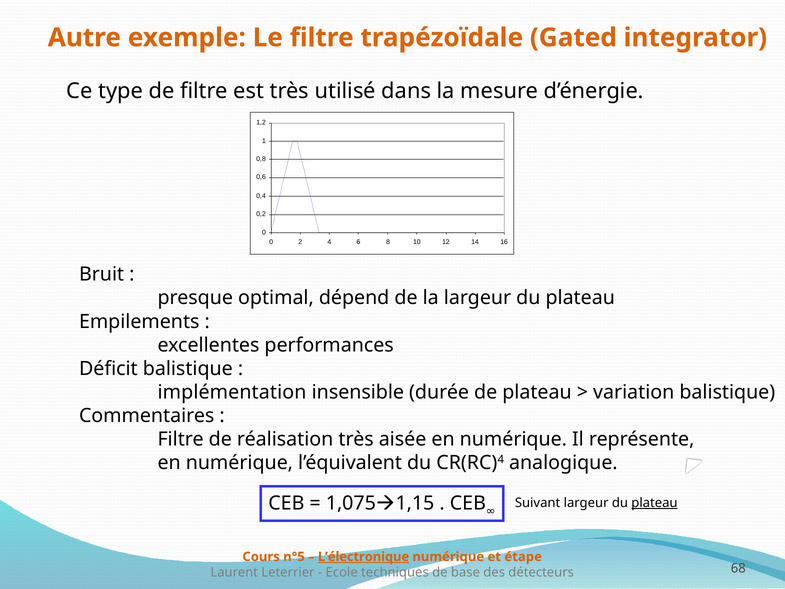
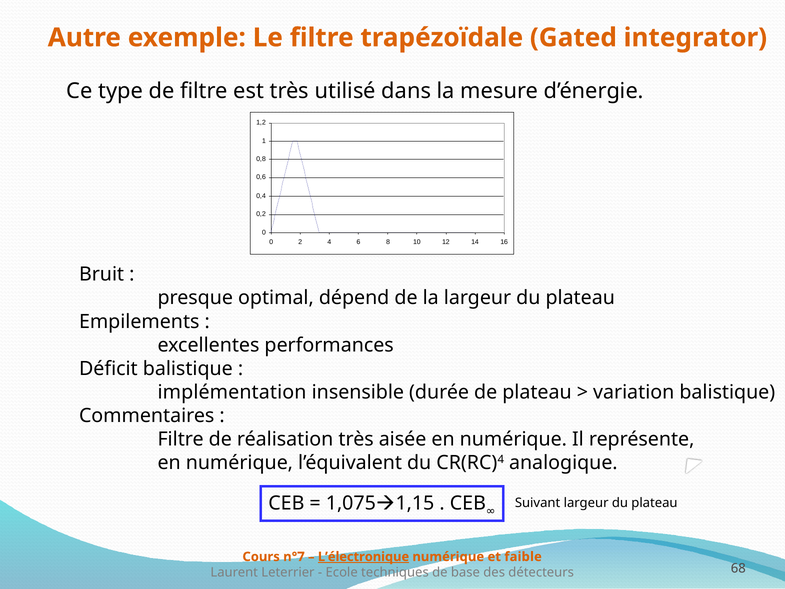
plateau underline: present -> none (654, 503)
n°5: n°5 -> n°7 (294, 557)
étape: étape -> faible (523, 557)
